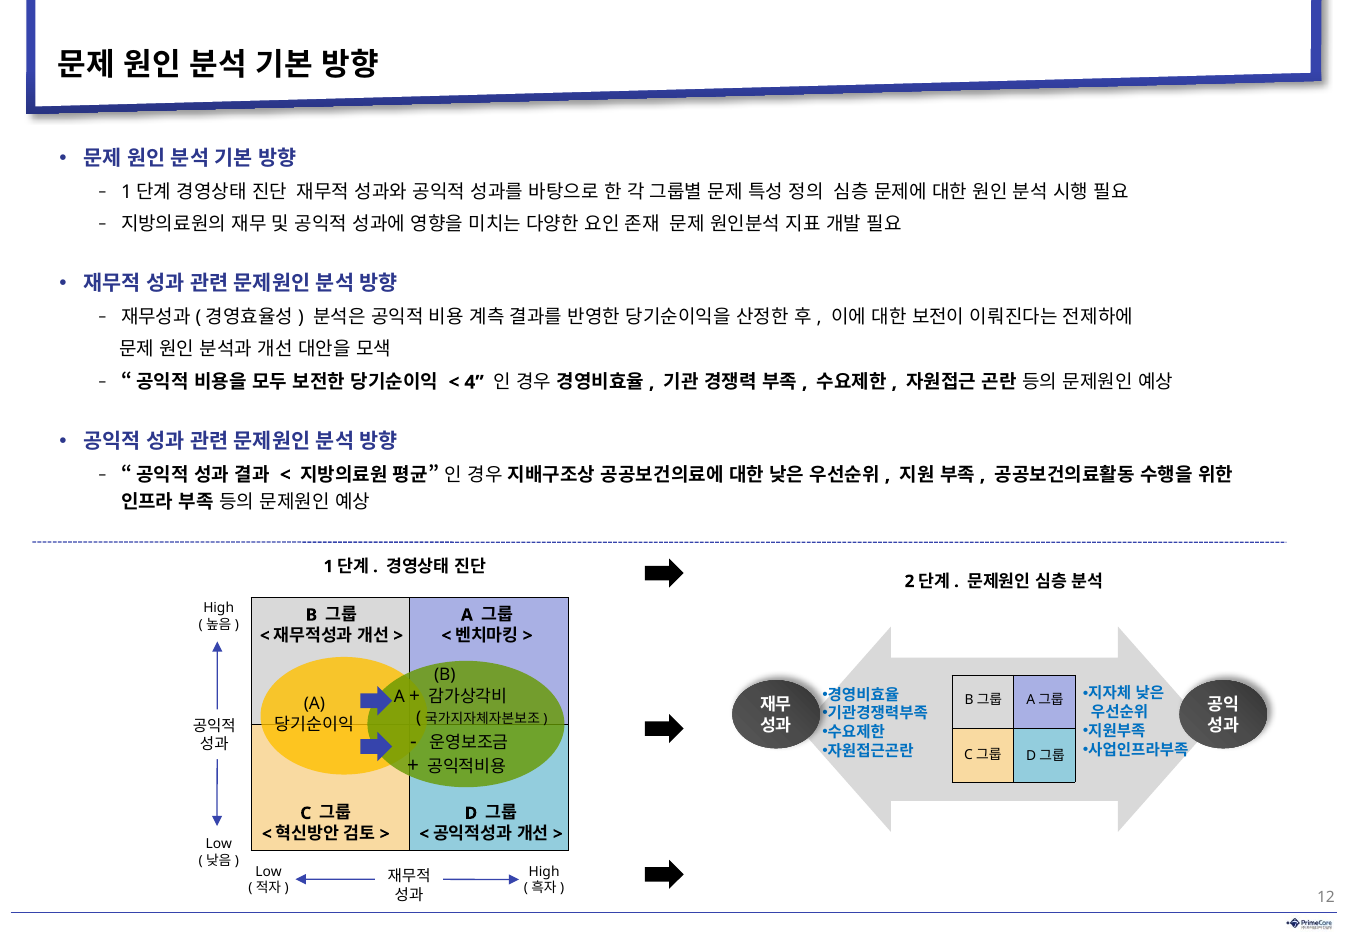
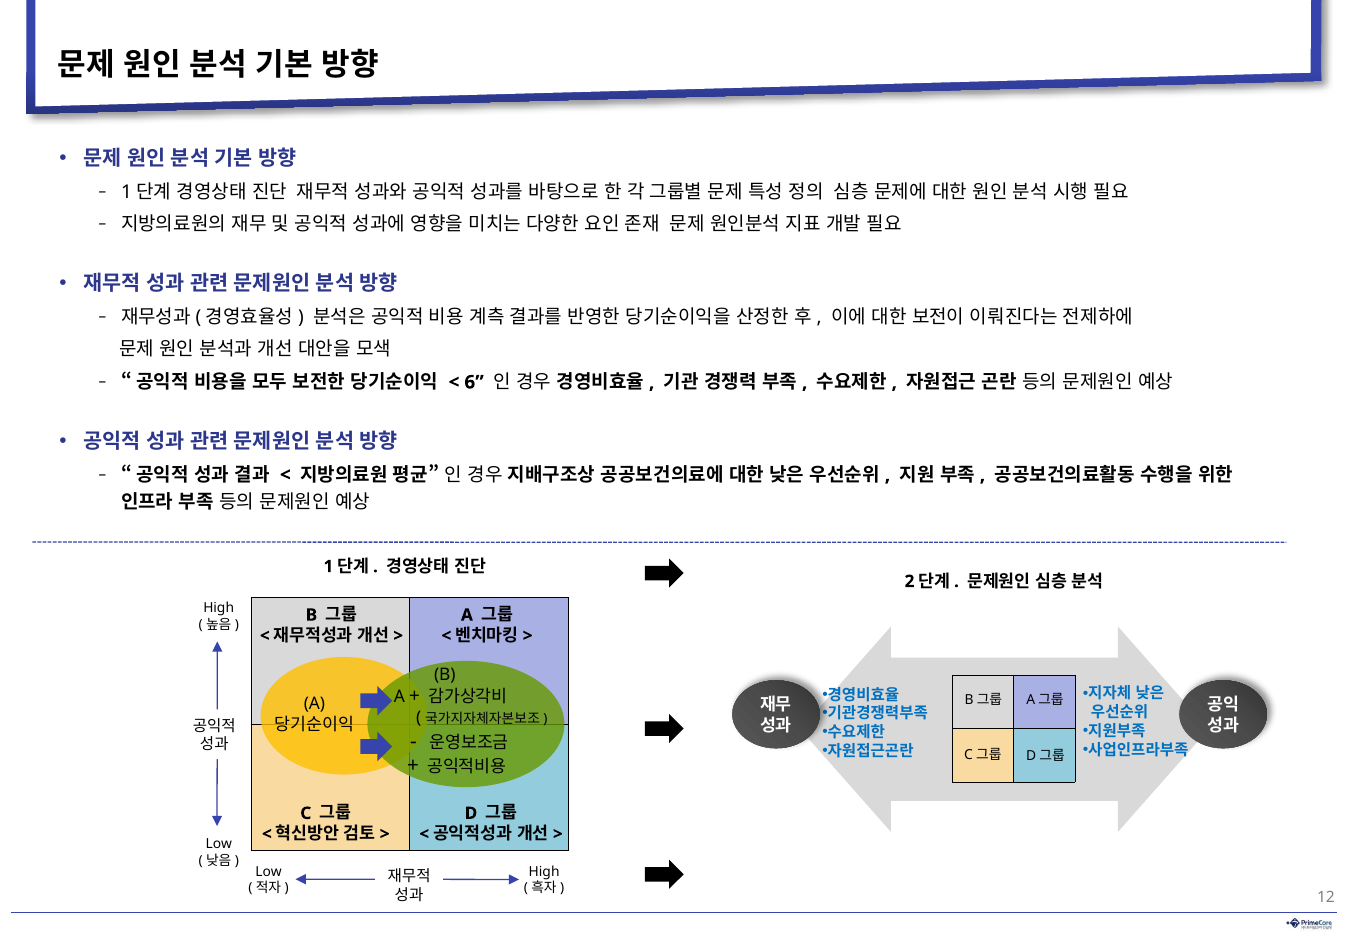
4: 4 -> 6 (474, 382)
